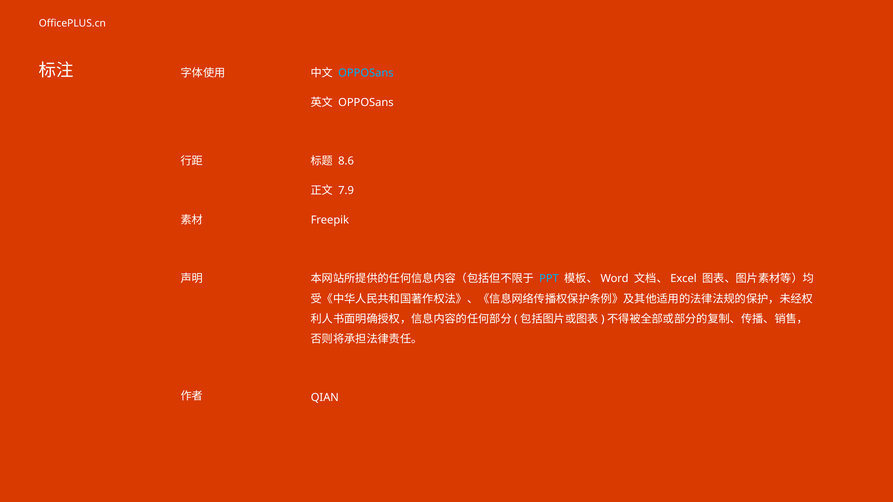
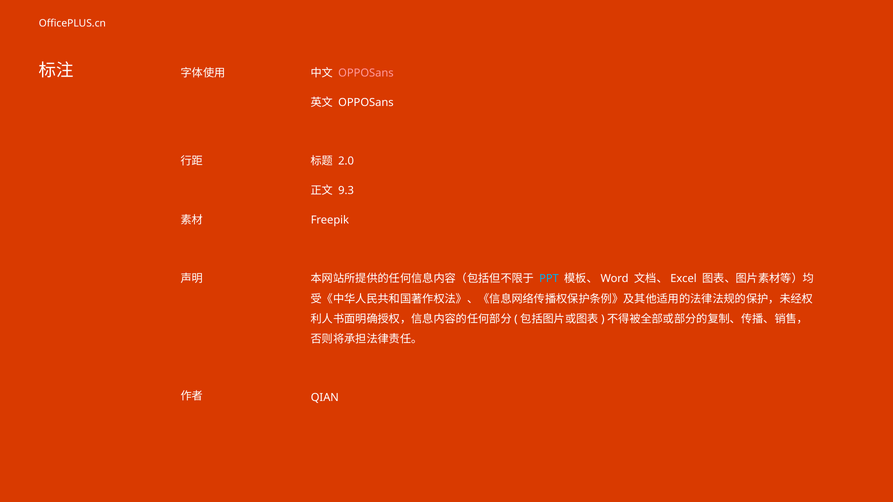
OPPOSans colour: light blue -> pink (366, 73)
8.6: 8.6 -> 2.0 (346, 161)
7.9: 7.9 -> 9.3 (346, 191)
